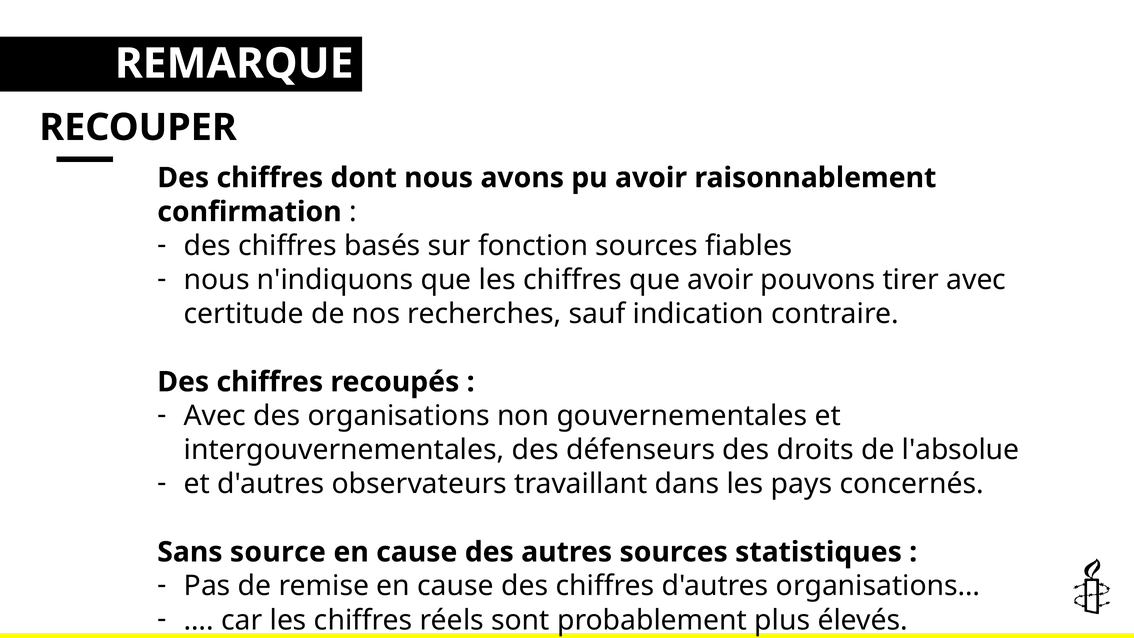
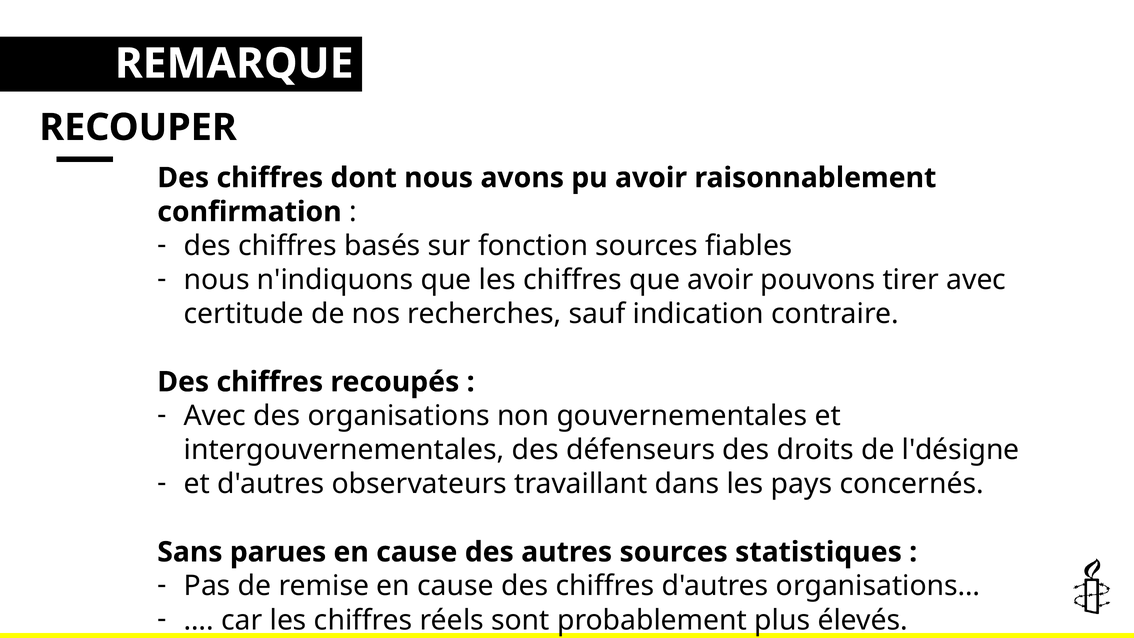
l'absolue: l'absolue -> l'désigne (961, 450)
source: source -> parues (278, 552)
